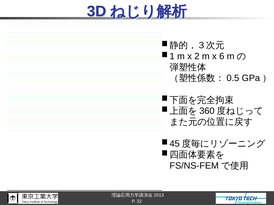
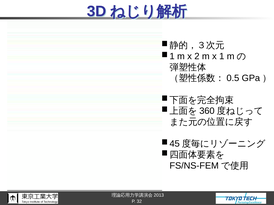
6: 6 -> 1 (222, 56)
